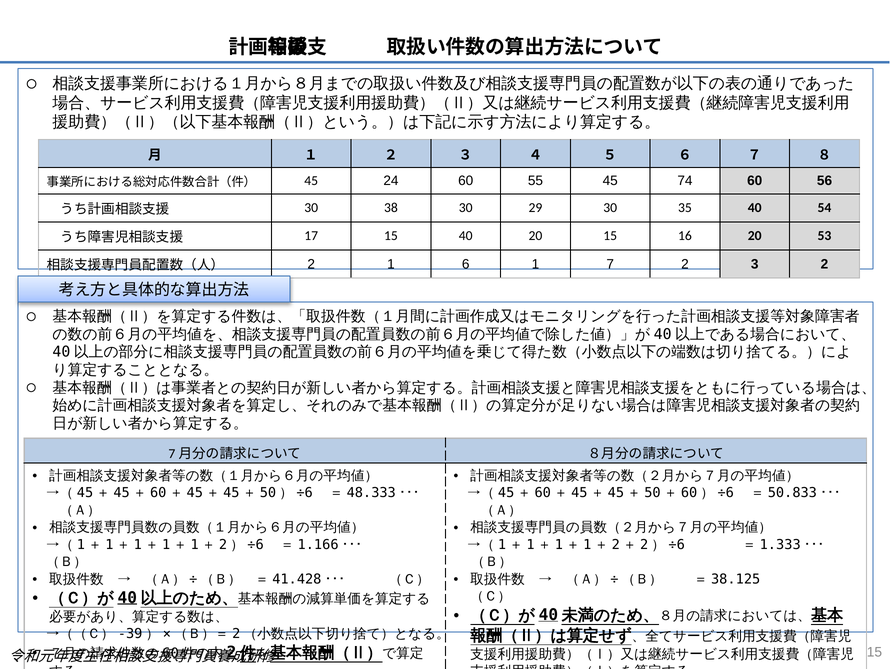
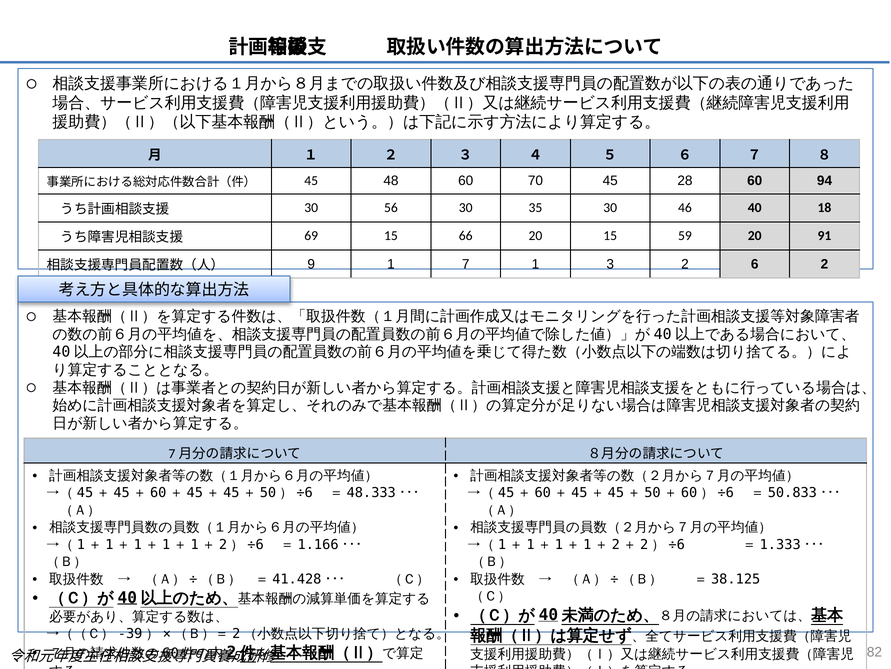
24: 24 -> 48 (391, 181)
55: 55 -> 70 (535, 181)
74: 74 -> 28 (685, 181)
56: 56 -> 94 (825, 181)
38: 38 -> 56 (391, 208)
29: 29 -> 35 (535, 208)
35: 35 -> 46 (685, 208)
54: 54 -> 18 (824, 208)
17: 17 -> 69 (311, 236)
15 40: 40 -> 66 (466, 236)
16: 16 -> 59 (685, 236)
53: 53 -> 91 (824, 236)
2: 2 -> 9 (311, 264)
6: 6 -> 7 (466, 264)
7: 7 -> 3 (610, 264)
3: 3 -> 6 (755, 264)
15: 15 -> 82 (874, 651)
